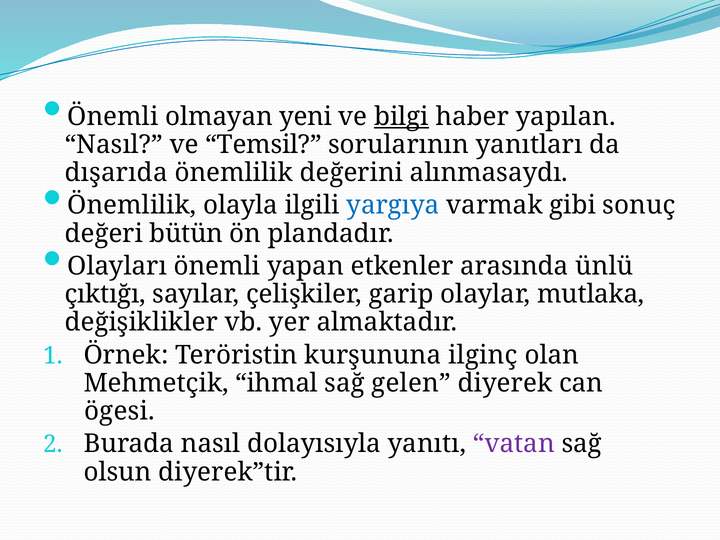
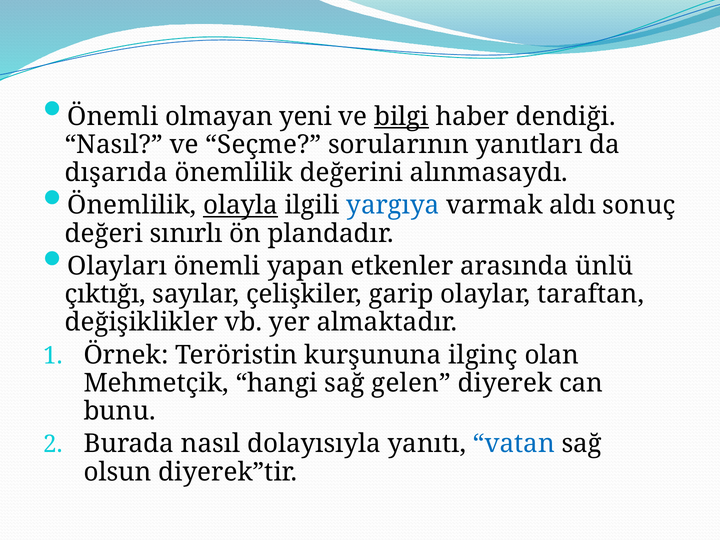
yapılan: yapılan -> dendiği (566, 117)
Temsil: Temsil -> Seçme (263, 145)
olayla underline: none -> present (241, 205)
gibi: gibi -> aldı (573, 205)
bütün: bütün -> sınırlı (186, 233)
mutlaka: mutlaka -> taraftan (591, 294)
ihmal: ihmal -> hangi (277, 383)
ögesi: ögesi -> bunu (120, 411)
vatan colour: purple -> blue (514, 444)
